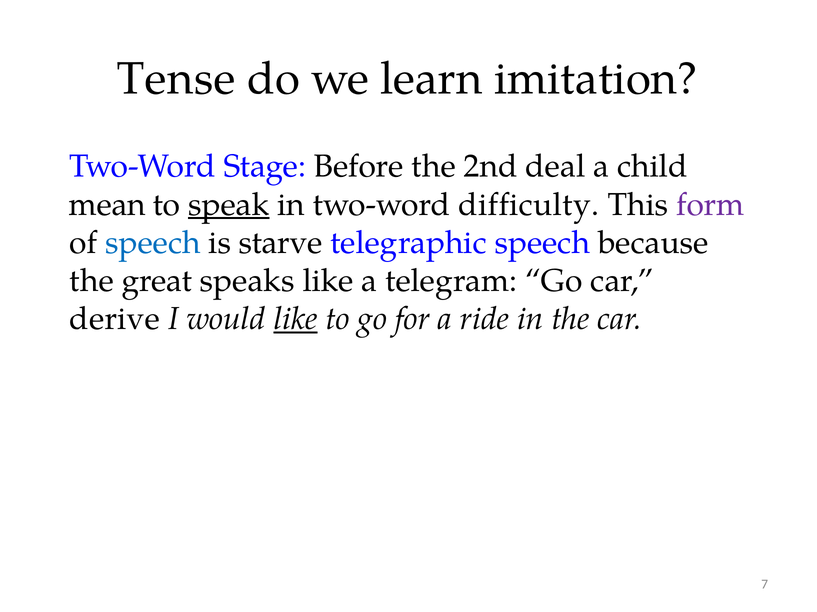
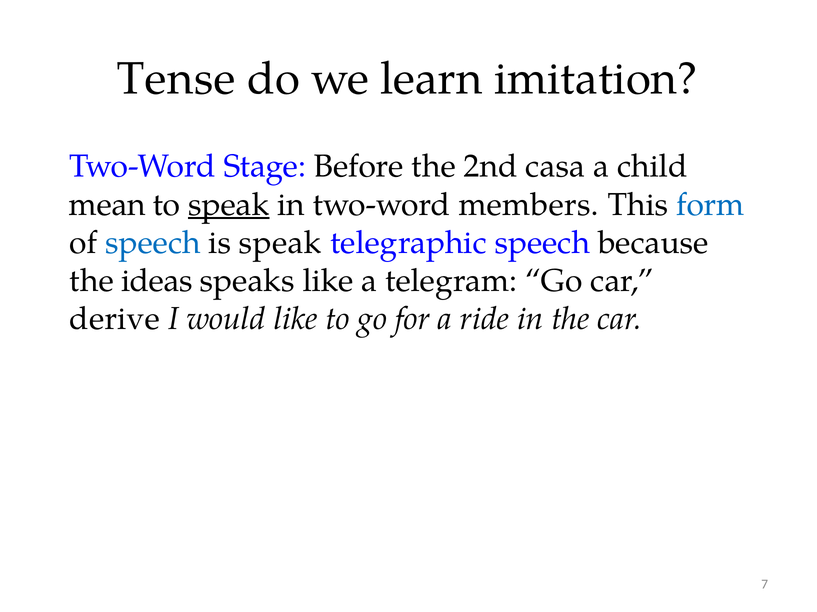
deal: deal -> casa (555, 167)
difficulty: difficulty -> members (529, 205)
form colour: purple -> blue (710, 205)
is starve: starve -> speak (280, 243)
great: great -> ideas (157, 281)
like underline: present -> none (296, 319)
